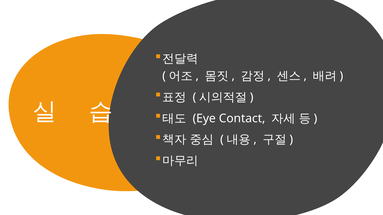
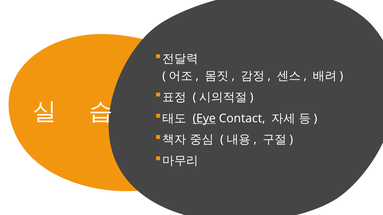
Eye underline: none -> present (204, 119)
